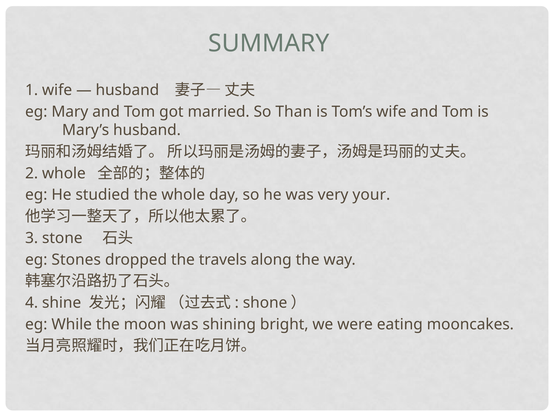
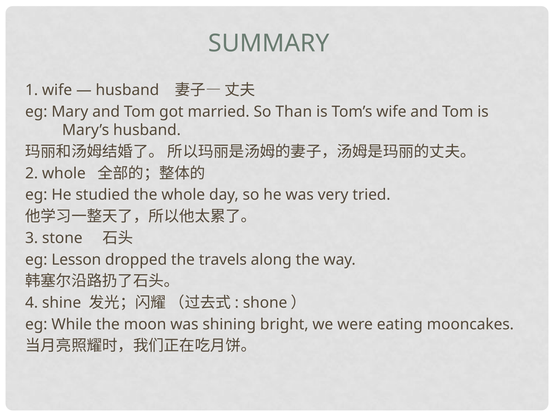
your: your -> tried (371, 195)
Stones: Stones -> Lesson (76, 259)
